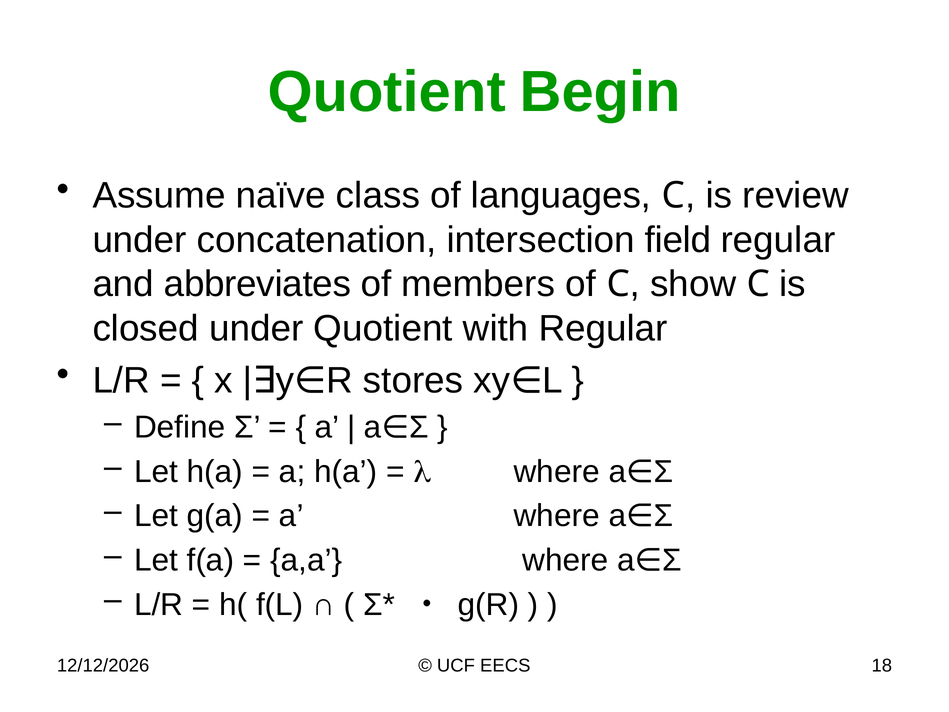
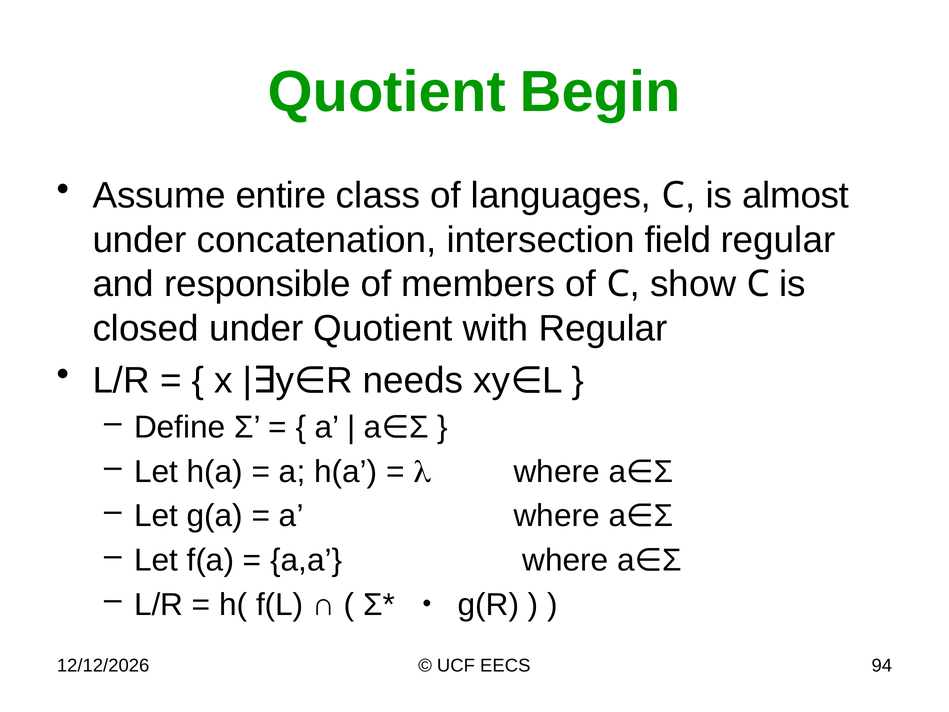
naïve: naïve -> entire (281, 196)
review: review -> almost (796, 196)
abbreviates: abbreviates -> responsible (257, 284)
stores: stores -> needs (413, 380)
18: 18 -> 94 (882, 665)
